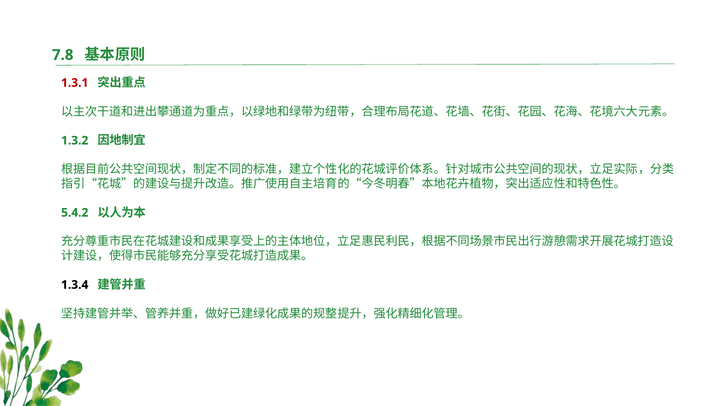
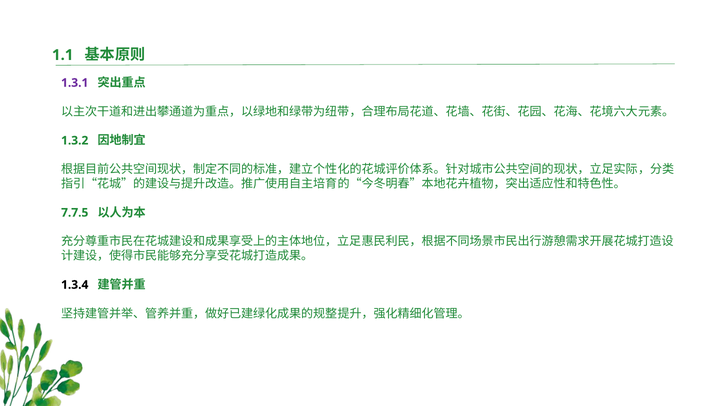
7.8: 7.8 -> 1.1 (63, 55)
1.3.1 colour: red -> purple (75, 83)
5.4.2: 5.4.2 -> 7.7.5 (75, 213)
